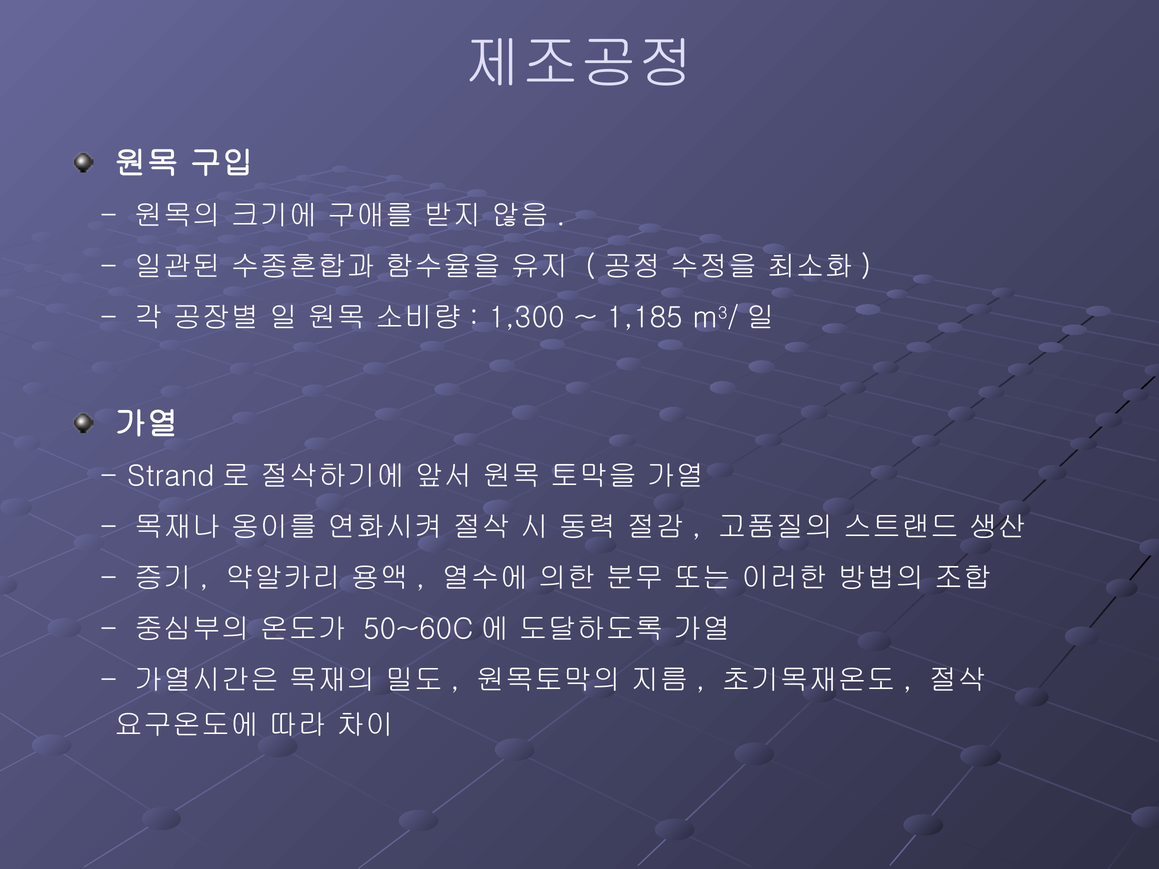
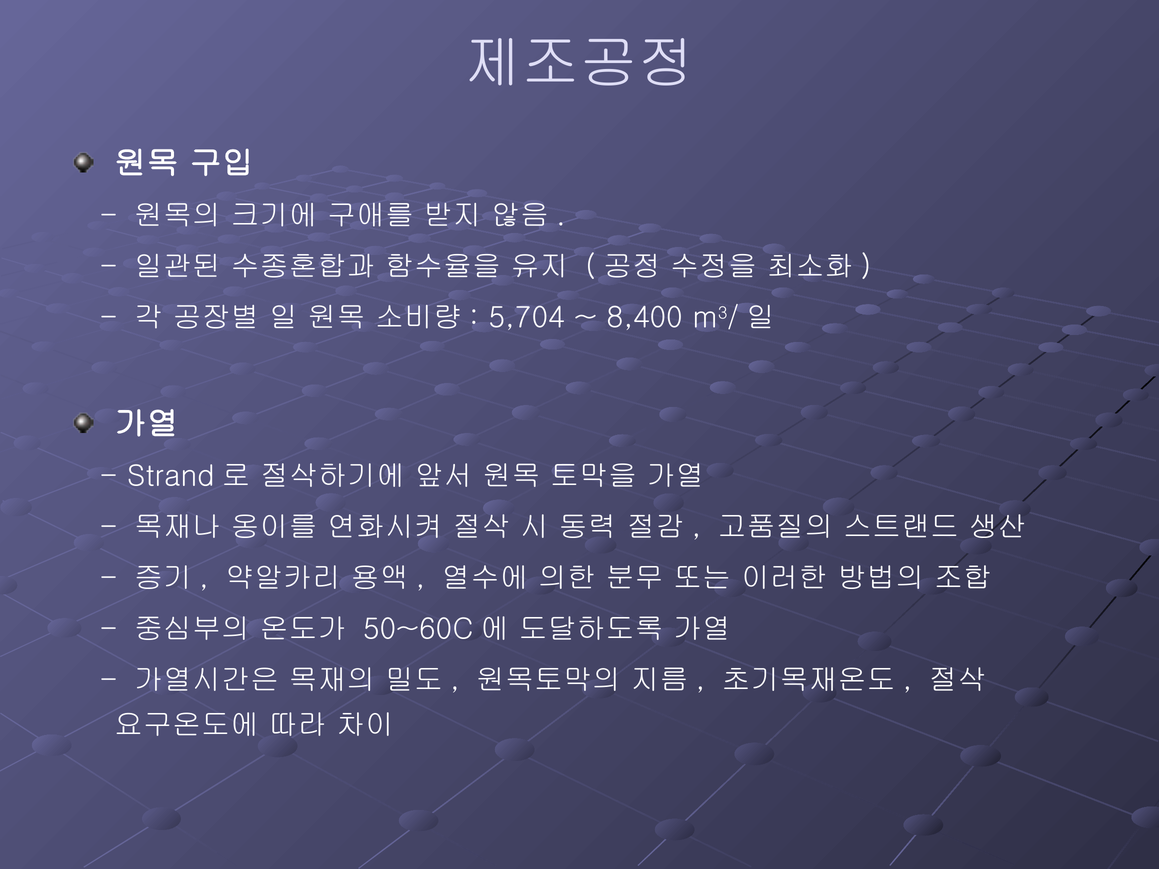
1,300: 1,300 -> 5,704 (527, 318)
1,185: 1,185 -> 8,400 (645, 318)
